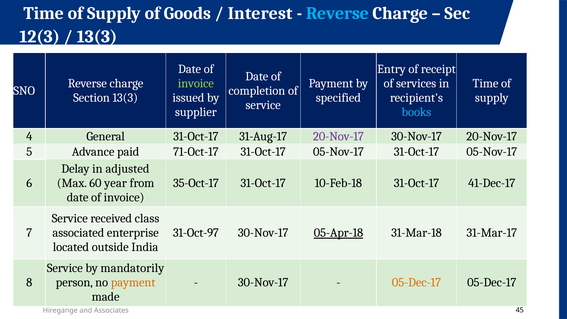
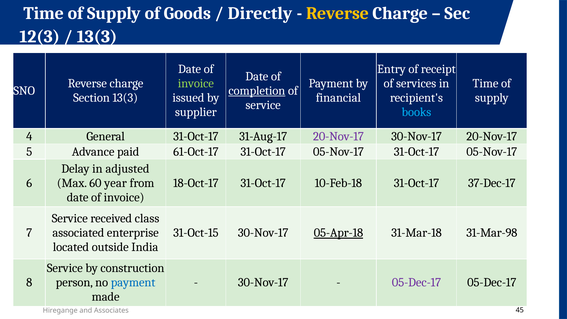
Interest: Interest -> Directly (260, 13)
Reverse colour: light blue -> yellow (337, 13)
completion underline: none -> present (257, 91)
specified: specified -> financial (338, 98)
71-Oct-17: 71-Oct-17 -> 61-Oct-17 (196, 152)
35-Oct-17: 35-Oct-17 -> 18-Oct-17 (196, 183)
41-Dec-17: 41-Dec-17 -> 37-Dec-17 (492, 183)
31-Oct-97: 31-Oct-97 -> 31-Oct-15 (196, 233)
31-Mar-17: 31-Mar-17 -> 31-Mar-98 (492, 233)
mandatorily: mandatorily -> construction (132, 268)
payment colour: orange -> blue (133, 282)
05-Dec-17 colour: orange -> purple (416, 282)
